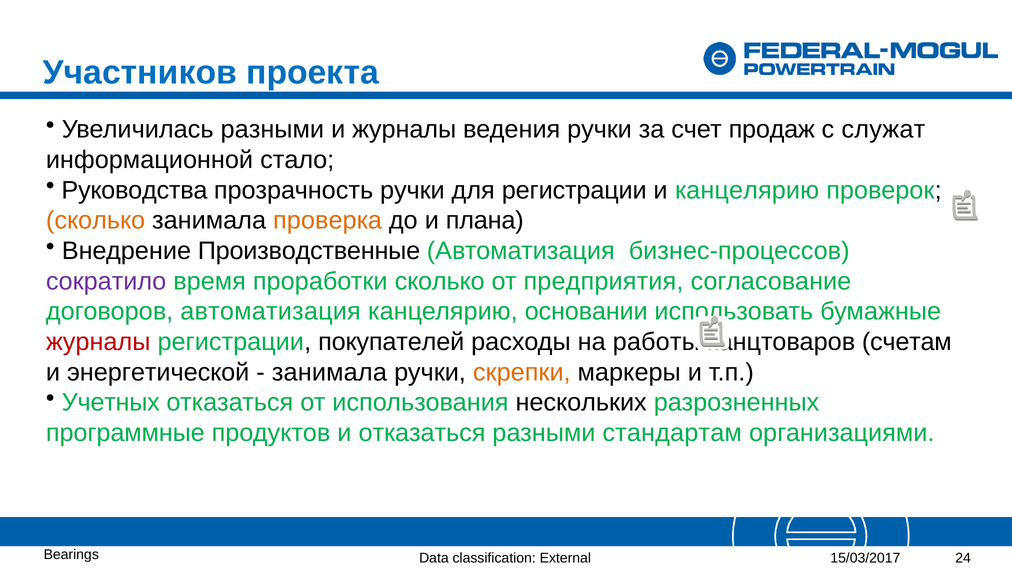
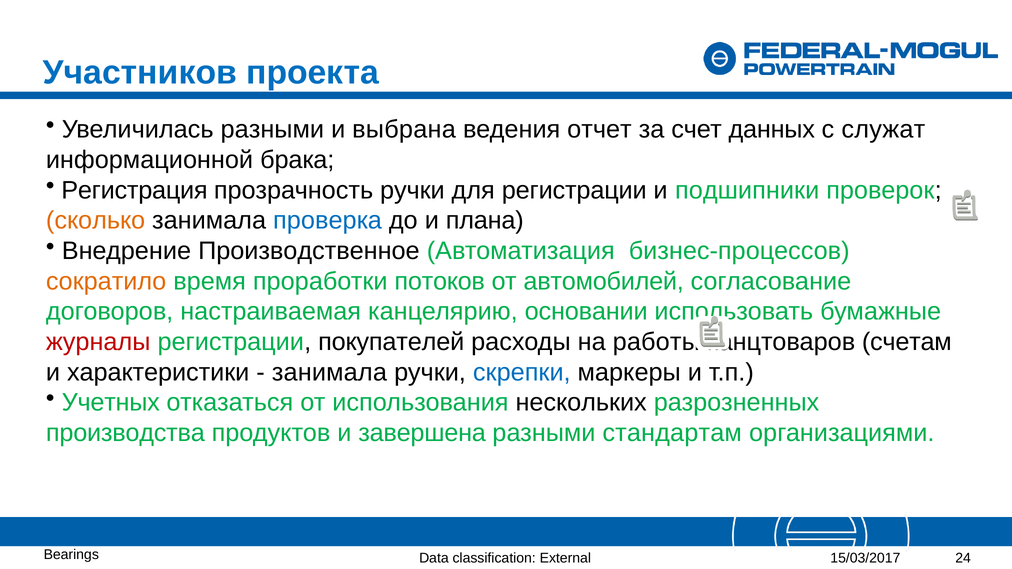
и журналы: журналы -> выбрана (404, 130)
ведения ручки: ручки -> отчет (599, 130)
продаж: продаж -> данных (772, 130)
стало: стало -> брака (297, 160)
Руководства: Руководства -> Регистрация (134, 190)
и канцелярию: канцелярию -> подшипники (747, 190)
проверка colour: orange -> blue (327, 221)
Производственные: Производственные -> Производственное (309, 251)
сократило colour: purple -> orange (106, 281)
проработки сколько: сколько -> потоков (440, 281)
предприятия: предприятия -> автомобилей (604, 281)
договоров автоматизация: автоматизация -> настраиваемая (271, 312)
энергетической: энергетической -> характеристики (158, 372)
скрепки colour: orange -> blue (522, 372)
программные: программные -> производства (125, 433)
и отказаться: отказаться -> завершена (422, 433)
